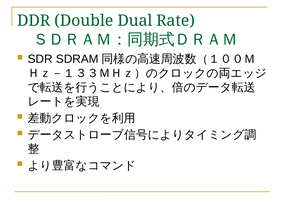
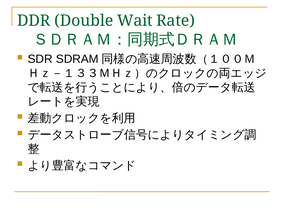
Dual: Dual -> Wait (135, 21)
